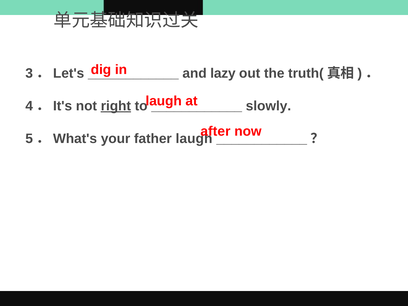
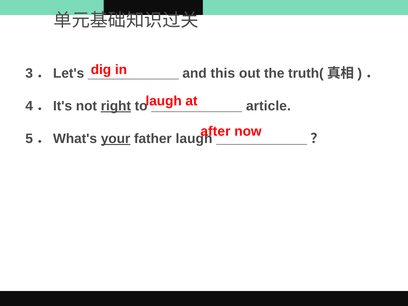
lazy: lazy -> this (223, 73)
slowly: slowly -> article (268, 106)
your underline: none -> present (116, 139)
